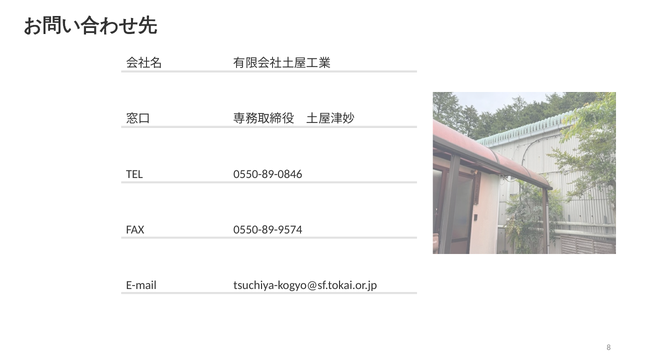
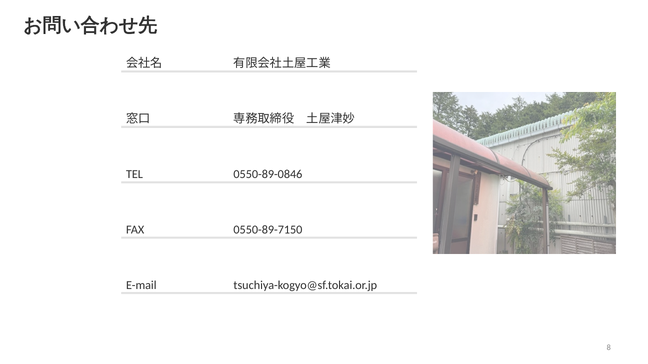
0550-89-9574: 0550-89-9574 -> 0550-89-7150 (268, 230)
